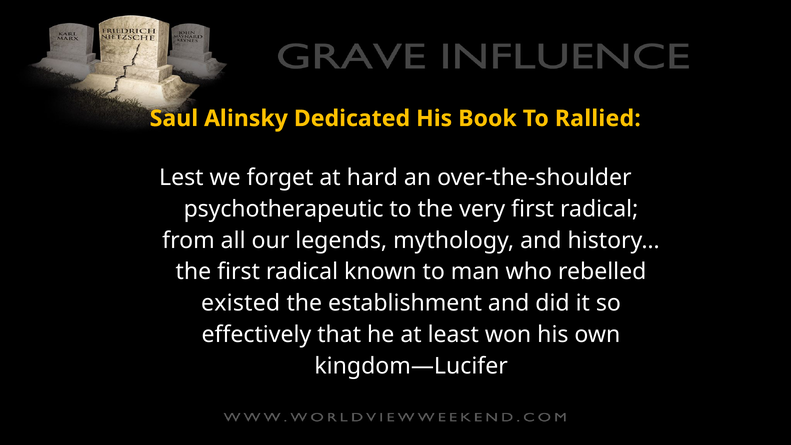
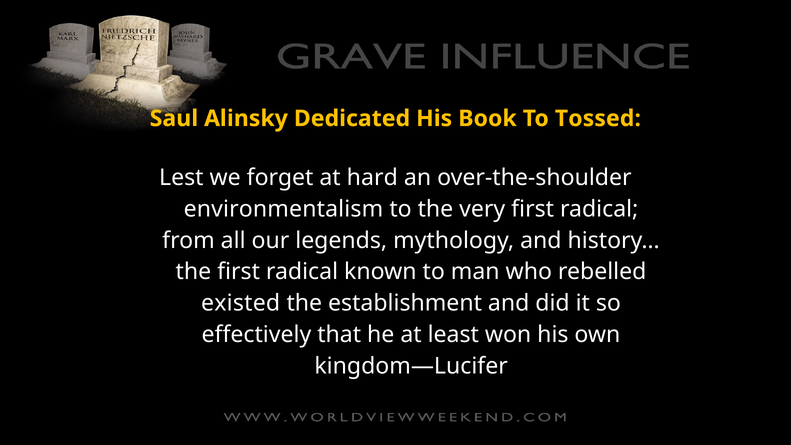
Rallied: Rallied -> Tossed (598, 118)
psychotherapeutic: psychotherapeutic -> environmentalism (283, 209)
